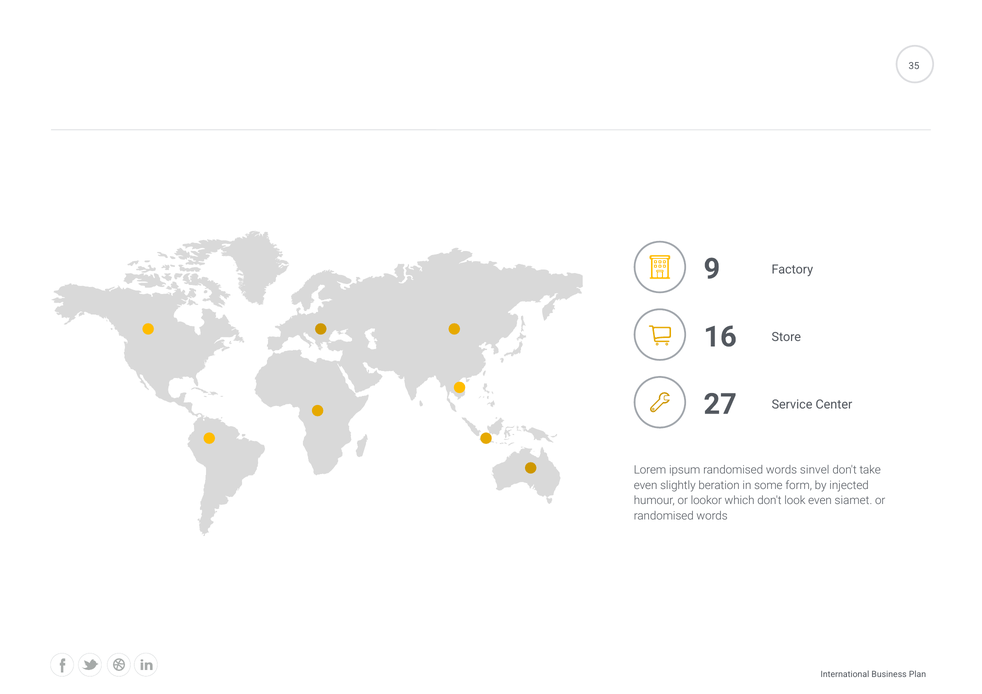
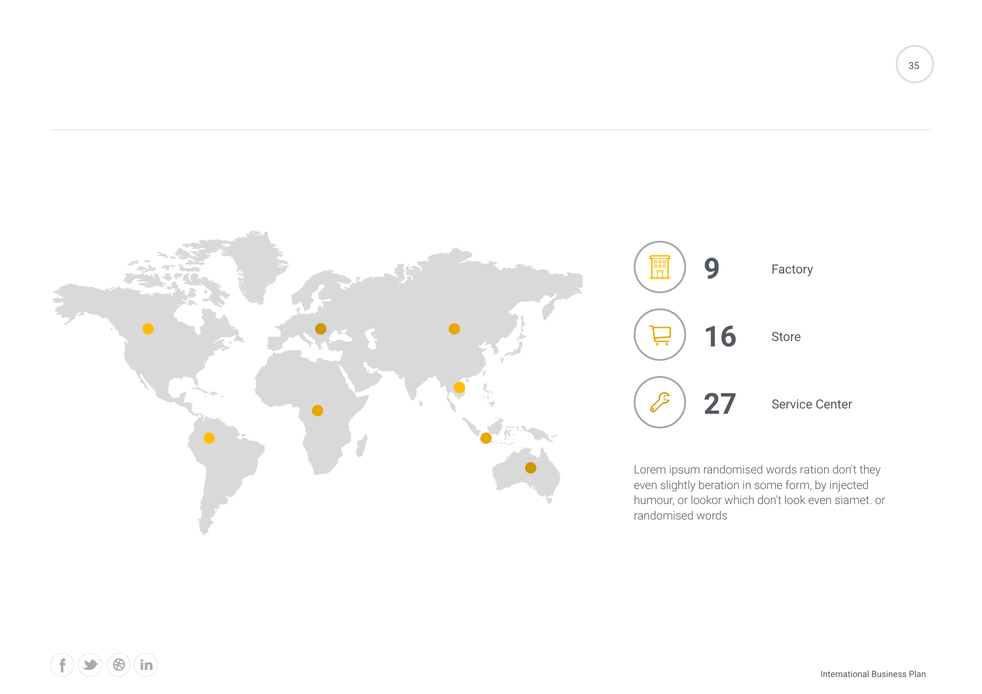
sinvel: sinvel -> ration (815, 470)
take: take -> they (870, 470)
